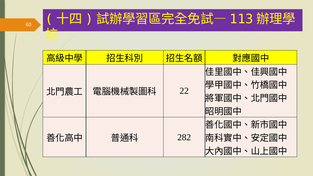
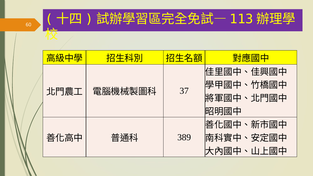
22: 22 -> 37 (184, 91)
282: 282 -> 389 (184, 137)
